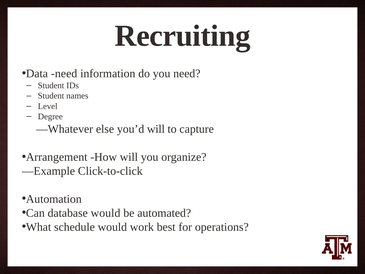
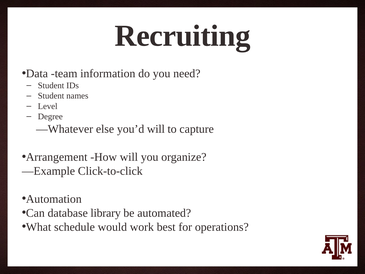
Data need: need -> team (64, 74)
database would: would -> library (106, 213)
